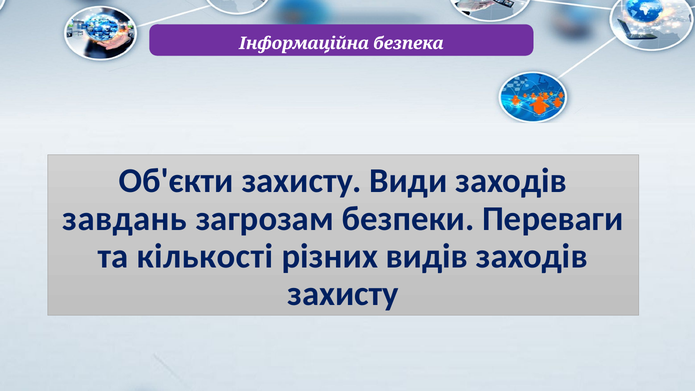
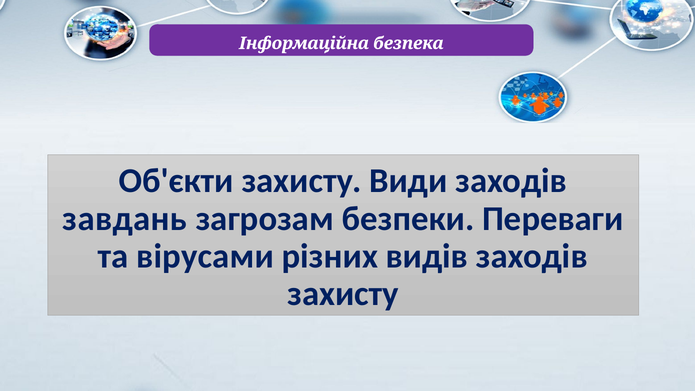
кількості: кількості -> вірусами (205, 256)
